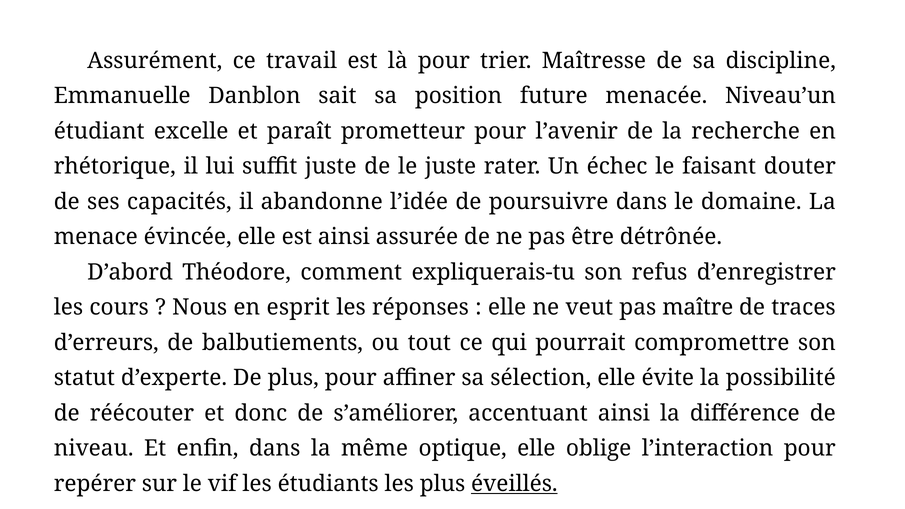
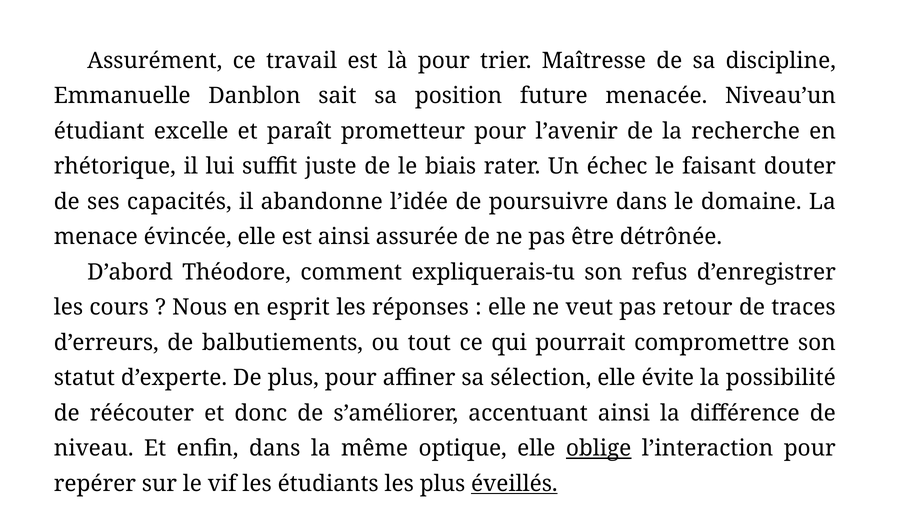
le juste: juste -> biais (451, 166)
maître: maître -> retour (698, 307)
oblige underline: none -> present (599, 449)
